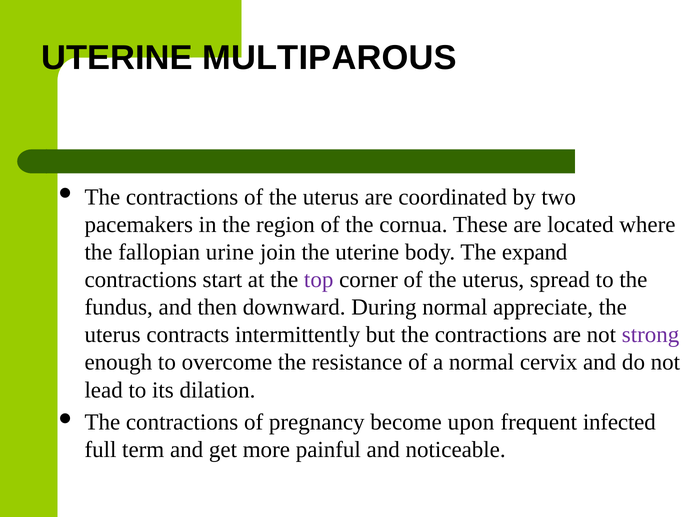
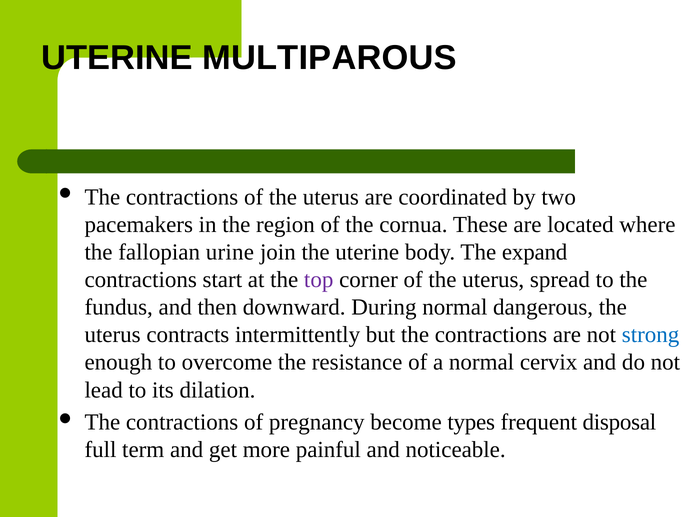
appreciate: appreciate -> dangerous (543, 308)
strong colour: purple -> blue (651, 335)
upon: upon -> types (471, 423)
infected: infected -> disposal (619, 423)
